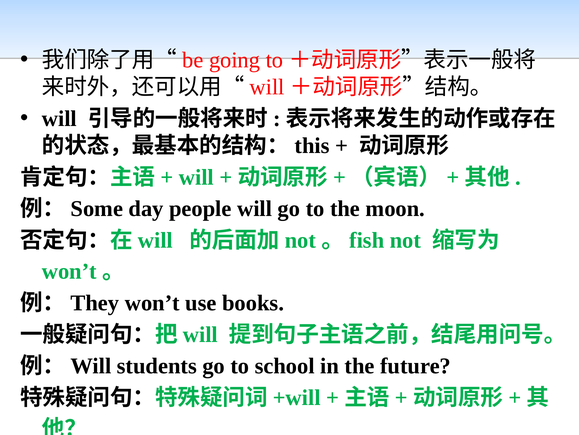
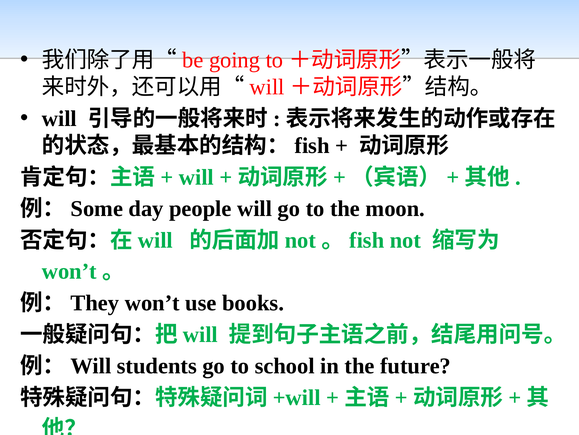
this: this -> fish (312, 146)
